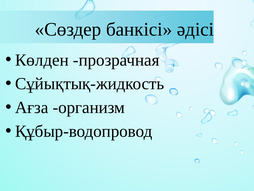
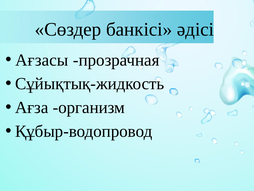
Көлден: Көлден -> Ағзасы (42, 60)
